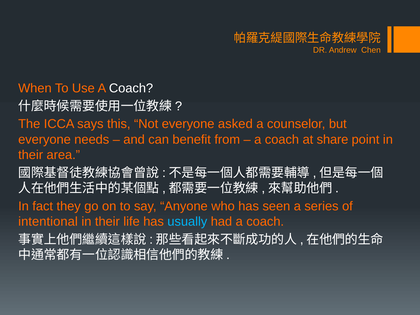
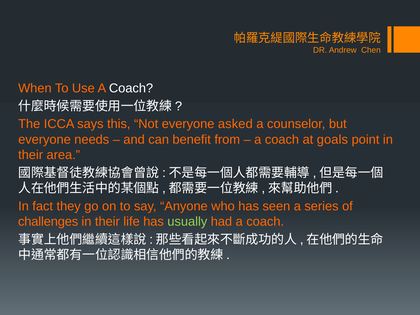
share: share -> goals (332, 139)
intentional: intentional -> challenges (48, 222)
usually colour: light blue -> light green (187, 222)
